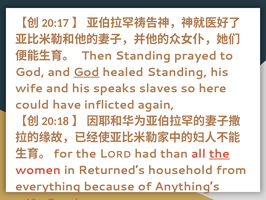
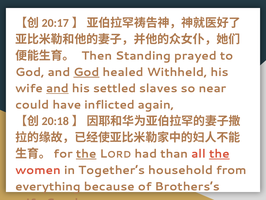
healed Standing: Standing -> Withheld (177, 72)
and underline: none -> present (57, 88)
speaks: speaks -> settled (115, 88)
here: here -> near (212, 88)
the underline: none -> present (86, 153)
Returned’s: Returned’s -> Together’s (112, 170)
Anything’s: Anything’s -> Brothers’s (187, 186)
